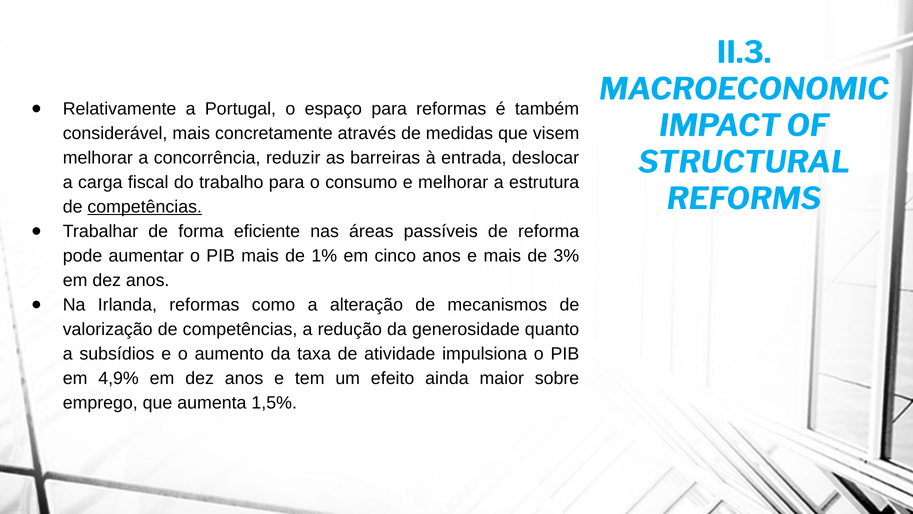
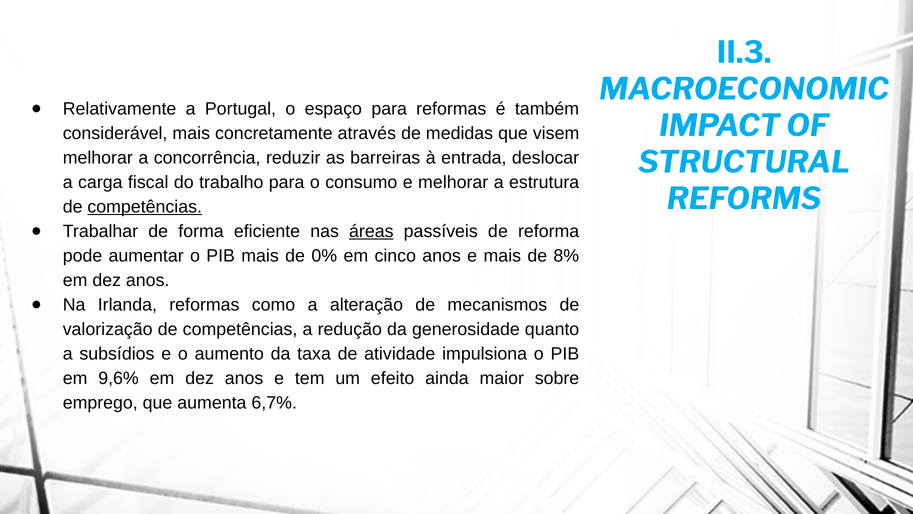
áreas underline: none -> present (371, 231)
1%: 1% -> 0% (324, 256)
3%: 3% -> 8% (566, 256)
4,9%: 4,9% -> 9,6% (119, 378)
1,5%: 1,5% -> 6,7% (274, 403)
